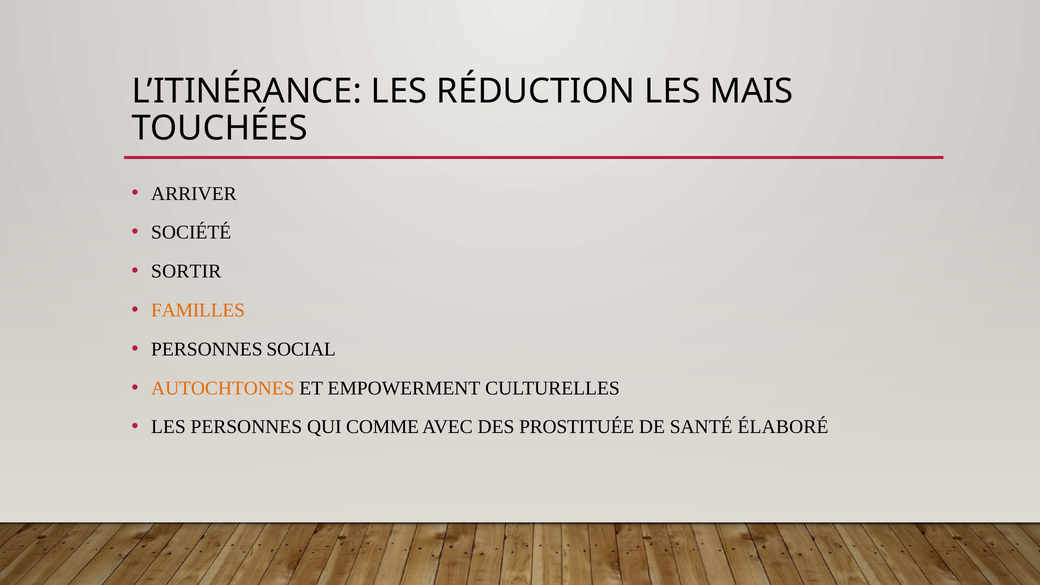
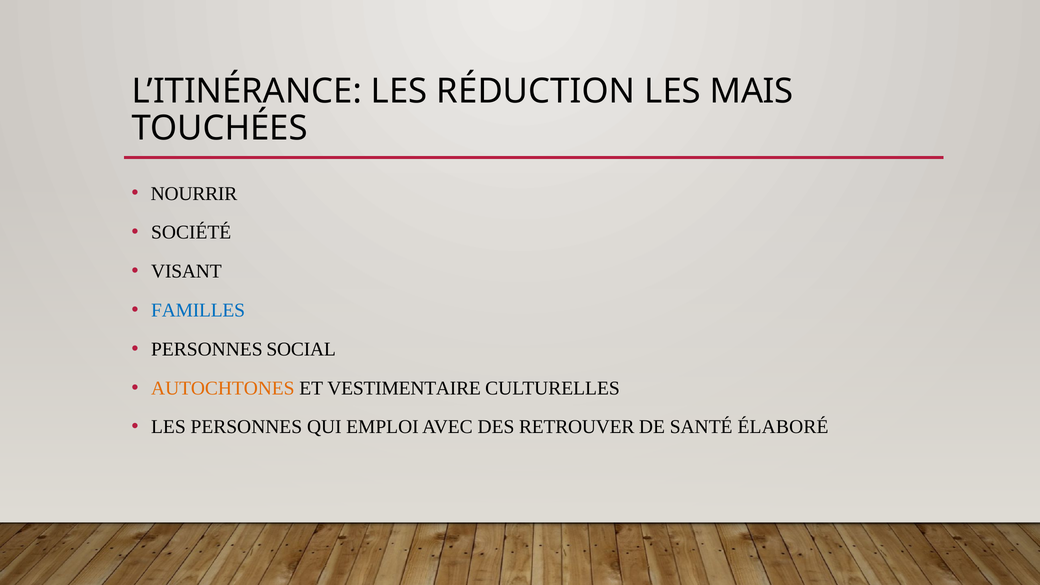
ARRIVER: ARRIVER -> NOURRIR (194, 194)
SORTIR: SORTIR -> VISANT (186, 271)
FAMILLES colour: orange -> blue (198, 310)
EMPOWERMENT: EMPOWERMENT -> VESTIMENTAIRE (404, 388)
COMME: COMME -> EMPLOI (382, 427)
PROSTITUÉE: PROSTITUÉE -> RETROUVER (577, 427)
